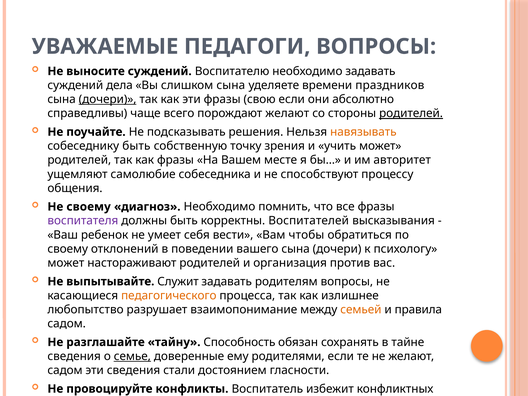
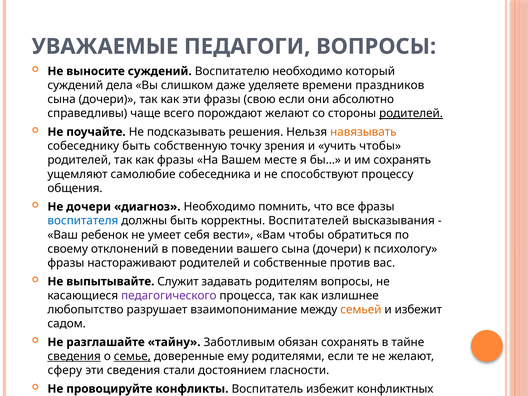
необходимо задавать: задавать -> который (370, 71)
слишком сына: сына -> даже (231, 85)
дочери underline: present -> none (108, 99)
учить может: может -> чтобы (380, 146)
им авторитет: авторитет -> сохранять (402, 160)
Не своему: своему -> дочери (89, 207)
воспитателя colour: purple -> blue (83, 221)
может: может -> фразы (66, 263)
организация: организация -> собственные (290, 263)
педагогического colour: orange -> purple (169, 296)
и правила: правила -> избежит (418, 310)
Способность: Способность -> Заботливым (239, 342)
сведения underline: none -> present (74, 356)
садом: садом -> сферу (65, 370)
